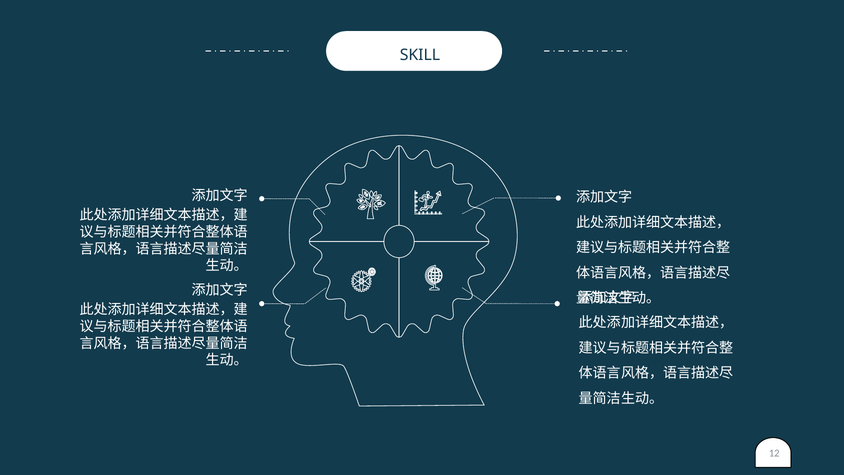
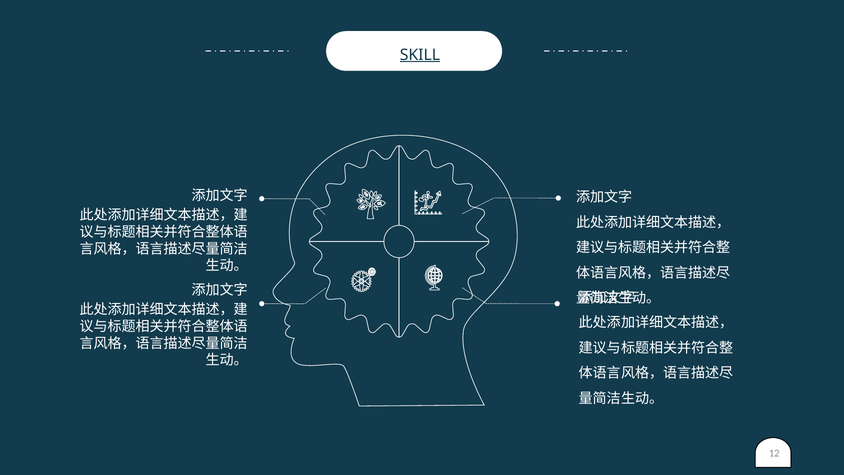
SKILL underline: none -> present (420, 55)
